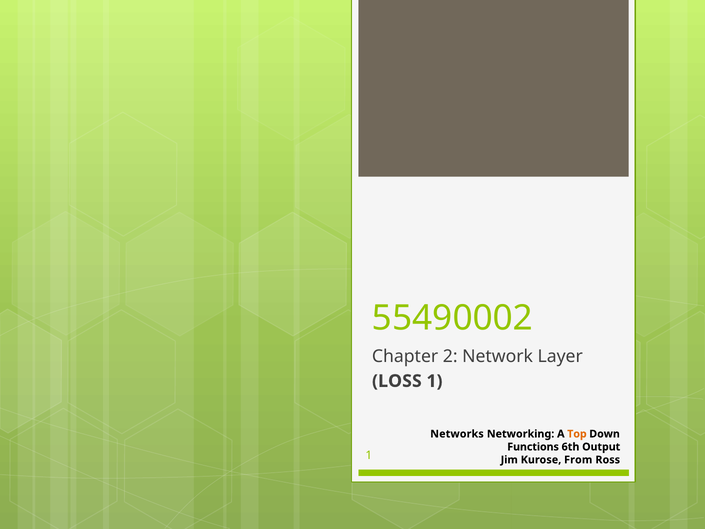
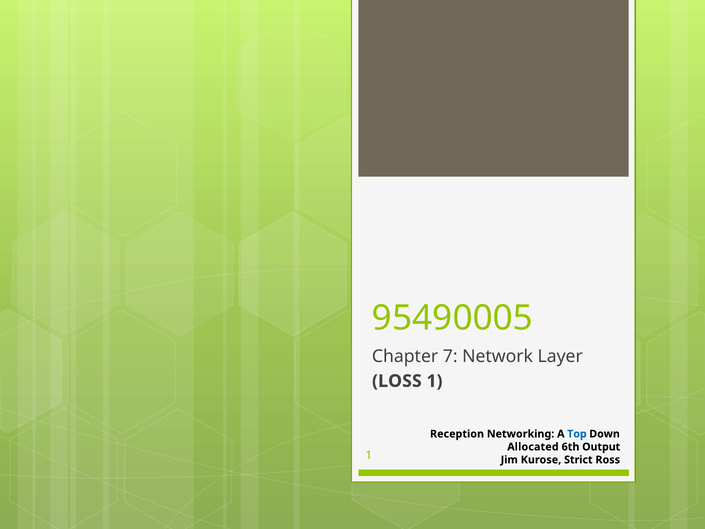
55490002: 55490002 -> 95490005 (453, 318)
2: 2 -> 7 (450, 356)
Networks: Networks -> Reception (457, 434)
Top colour: orange -> blue (577, 434)
Functions: Functions -> Allocated (533, 447)
From: From -> Strict (578, 460)
